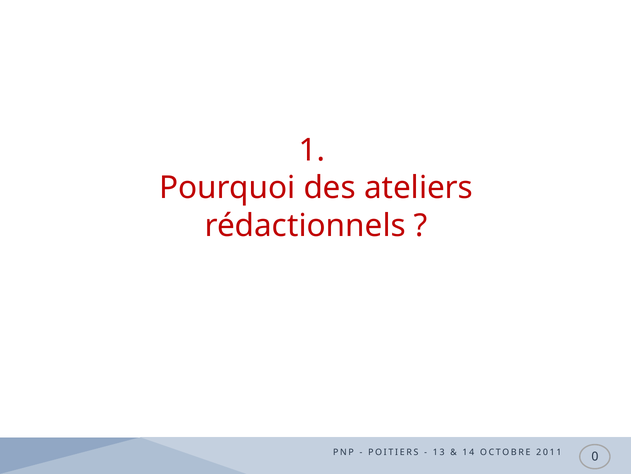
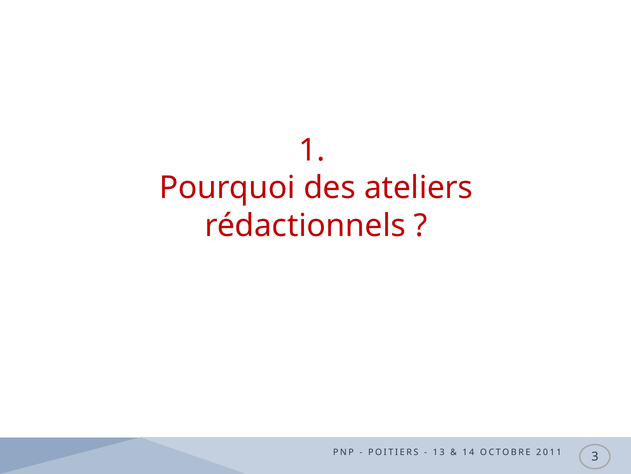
0: 0 -> 3 (595, 456)
